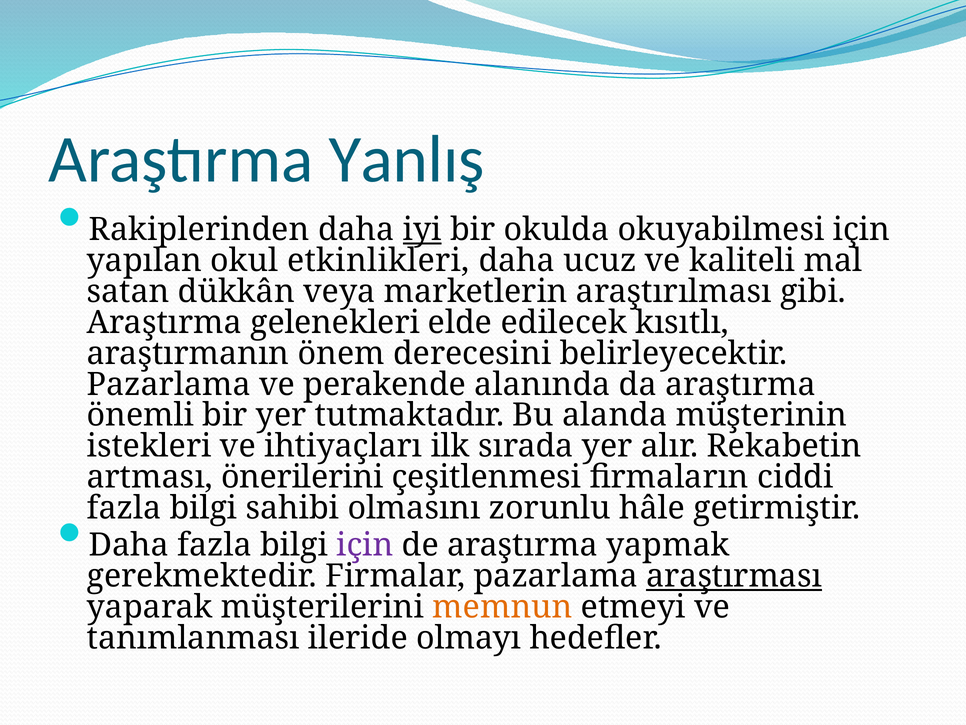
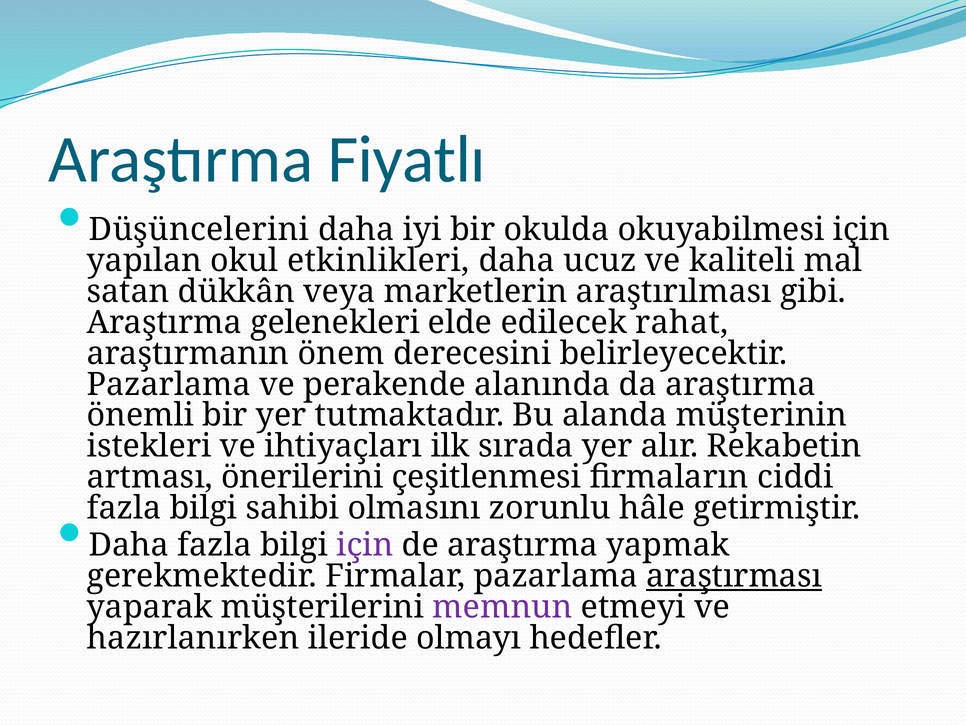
Yanlış: Yanlış -> Fiyatlı (407, 160)
Rakiplerinden: Rakiplerinden -> Düşüncelerini (199, 230)
iyi underline: present -> none (422, 230)
kısıtlı: kısıtlı -> rahat (682, 322)
memnun colour: orange -> purple (502, 607)
tanımlanması: tanımlanması -> hazırlanırken (193, 637)
